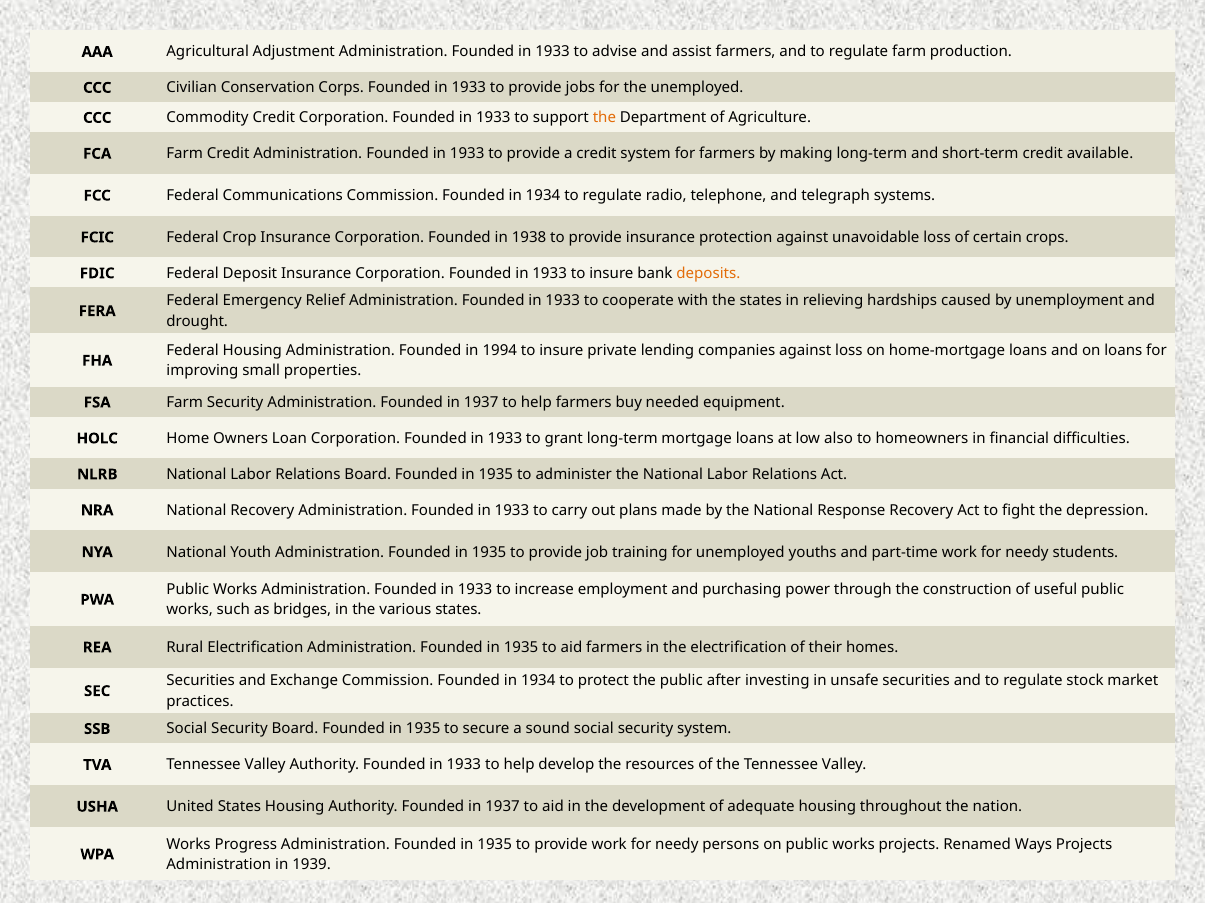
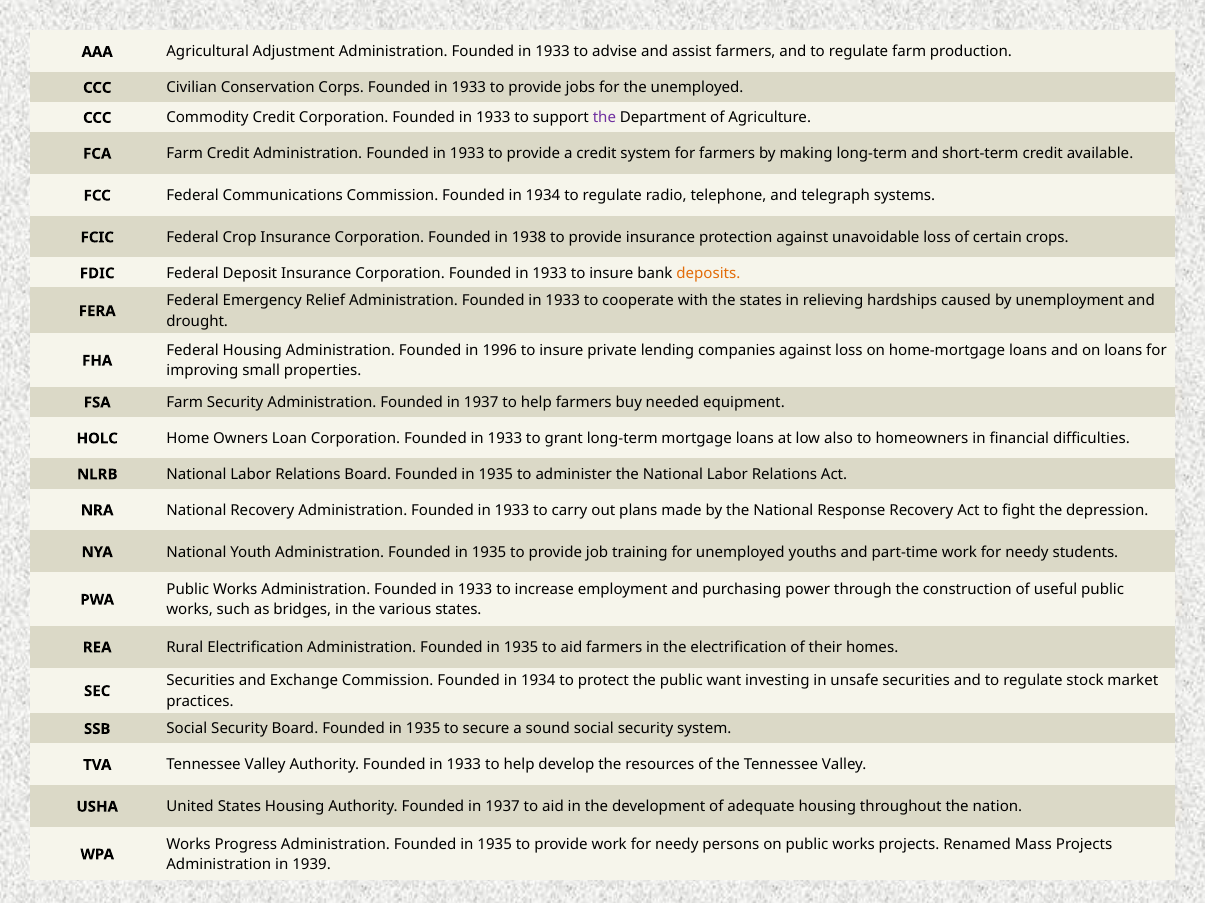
the colour: orange -> purple (604, 118)
1994: 1994 -> 1996 (500, 351)
after: after -> want (724, 681)
Ways: Ways -> Mass (1033, 845)
